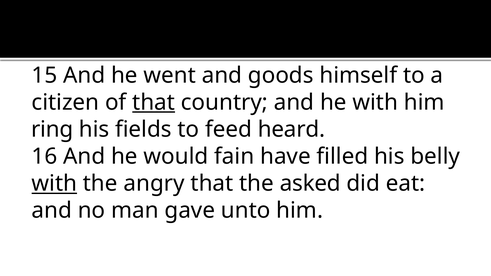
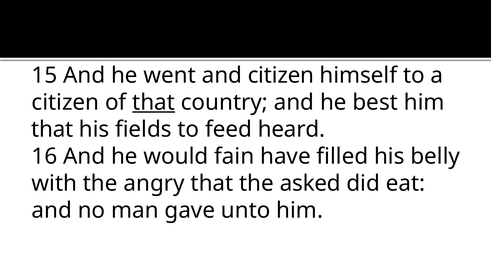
and goods: goods -> citizen (281, 76)
he with: with -> best (375, 103)
ring: ring -> that (52, 130)
with underline: present -> none (54, 184)
